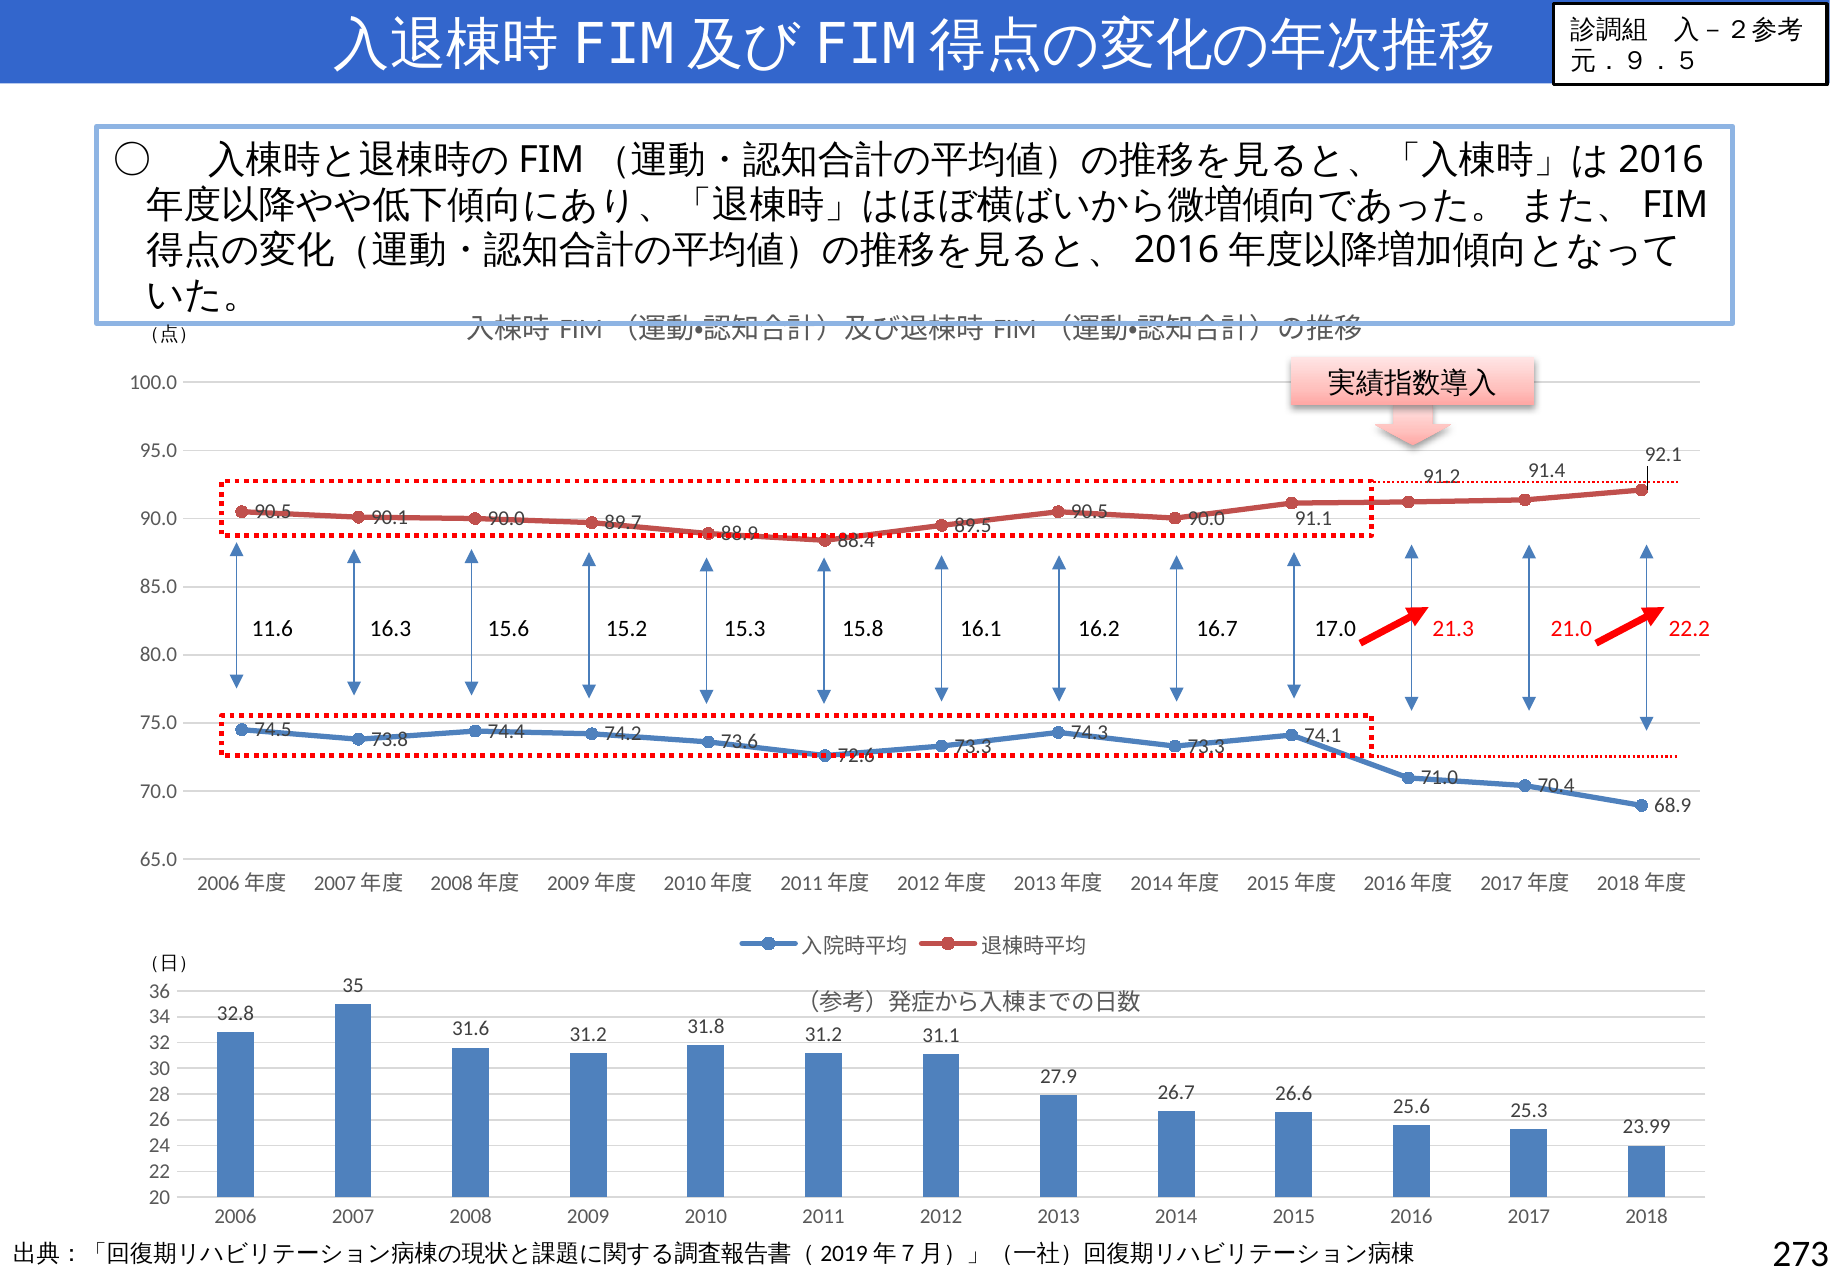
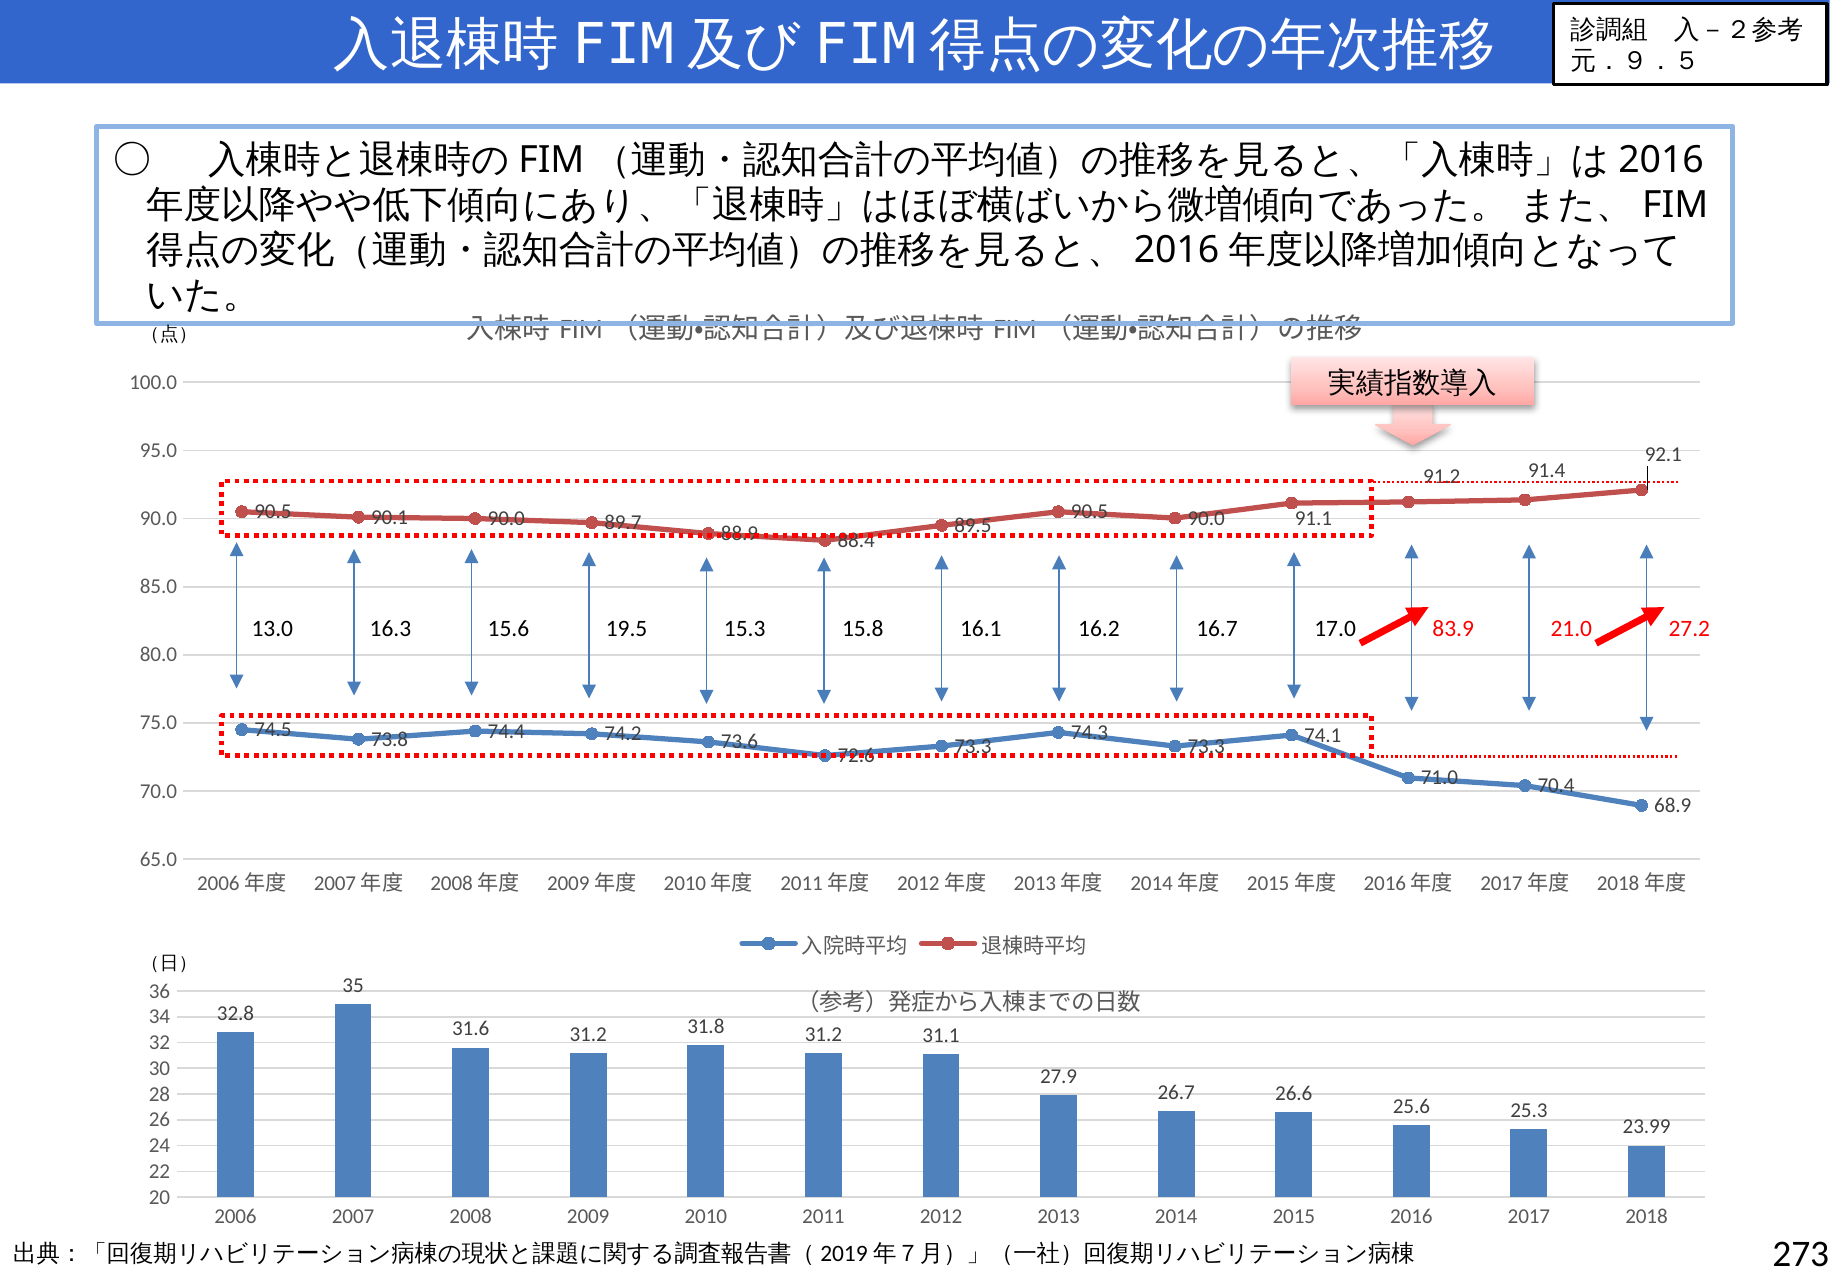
11.6: 11.6 -> 13.0 (272, 629)
15.2: 15.2 -> 19.5 (627, 629)
21.3: 21.3 -> 83.9 (1453, 629)
22.2: 22.2 -> 27.2 (1689, 629)
